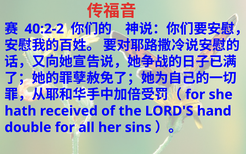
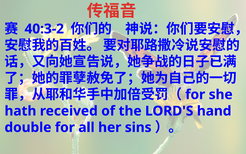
40:2-2: 40:2-2 -> 40:3-2 (44, 29)
